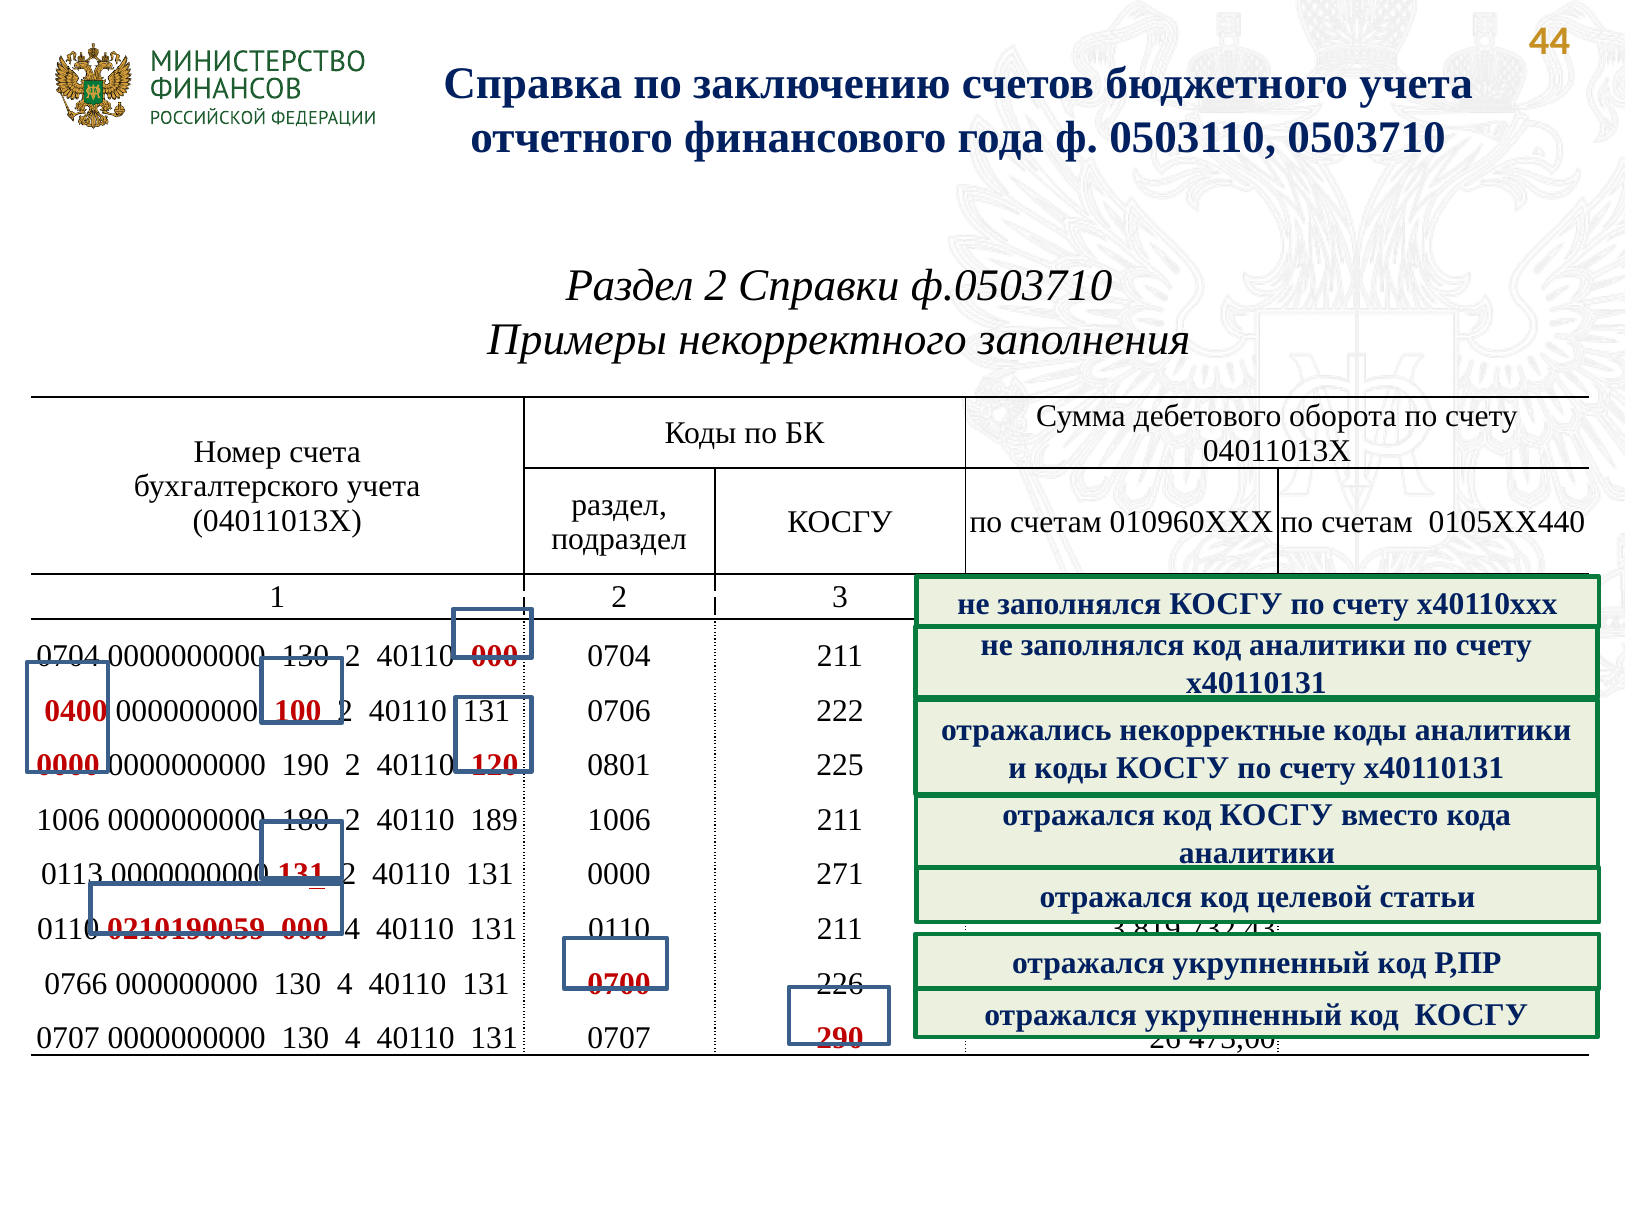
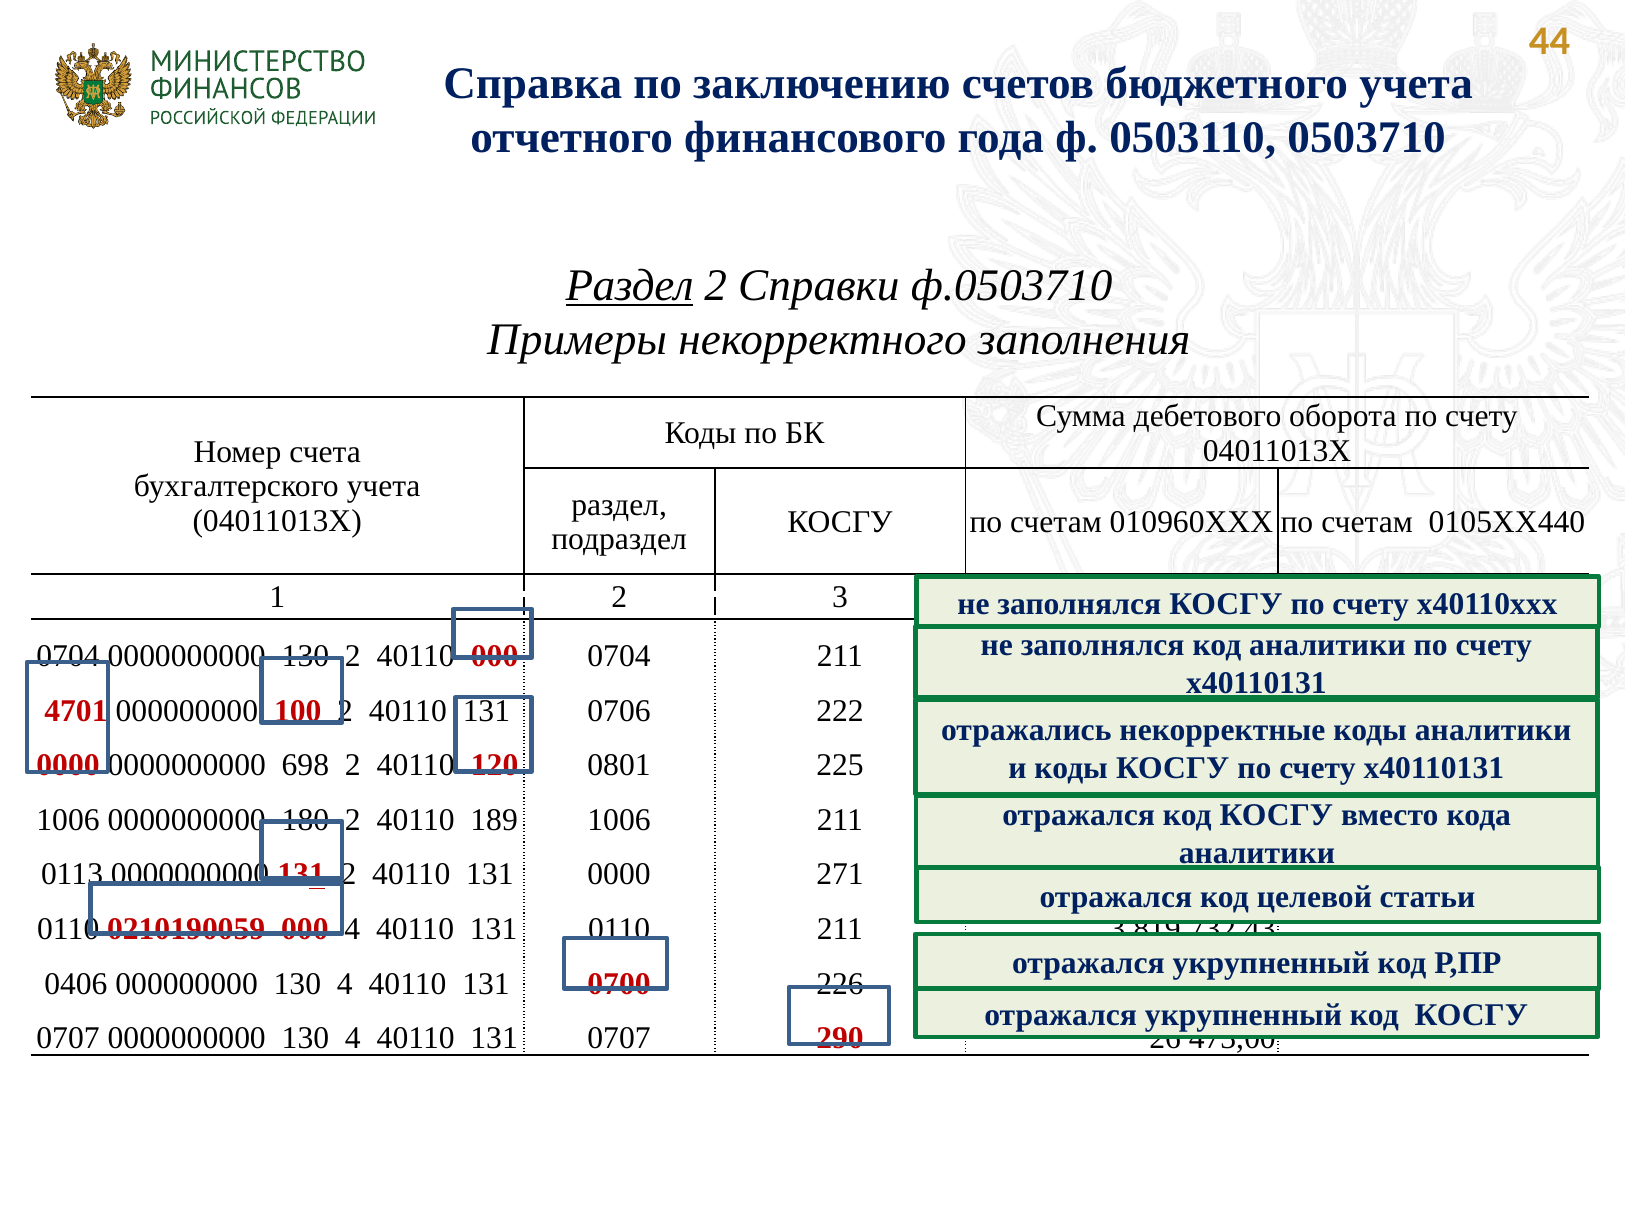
Раздел underline: none -> present (630, 286)
0400: 0400 -> 4701 (76, 711)
190: 190 -> 698 (305, 766)
0766: 0766 -> 0406 (76, 984)
